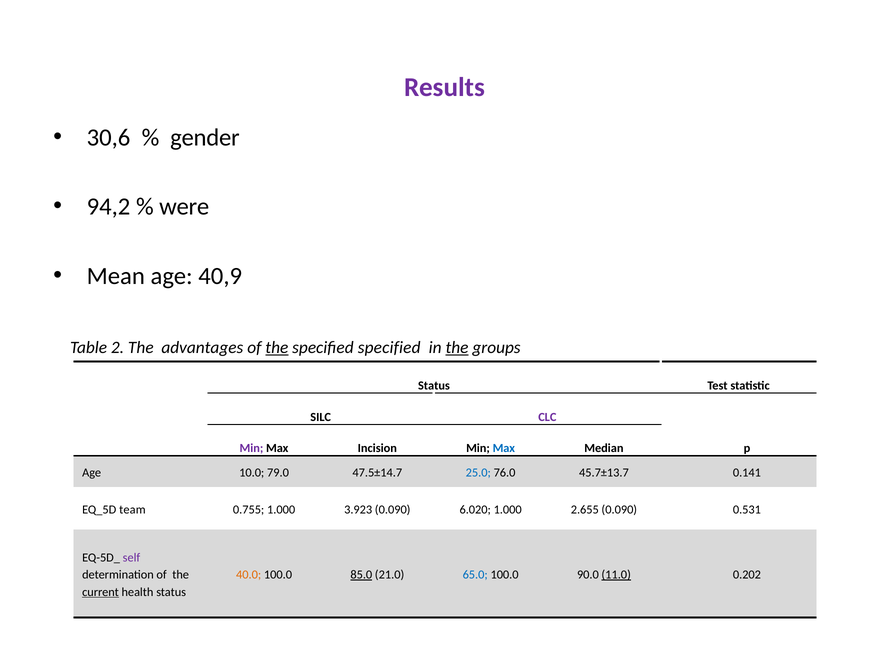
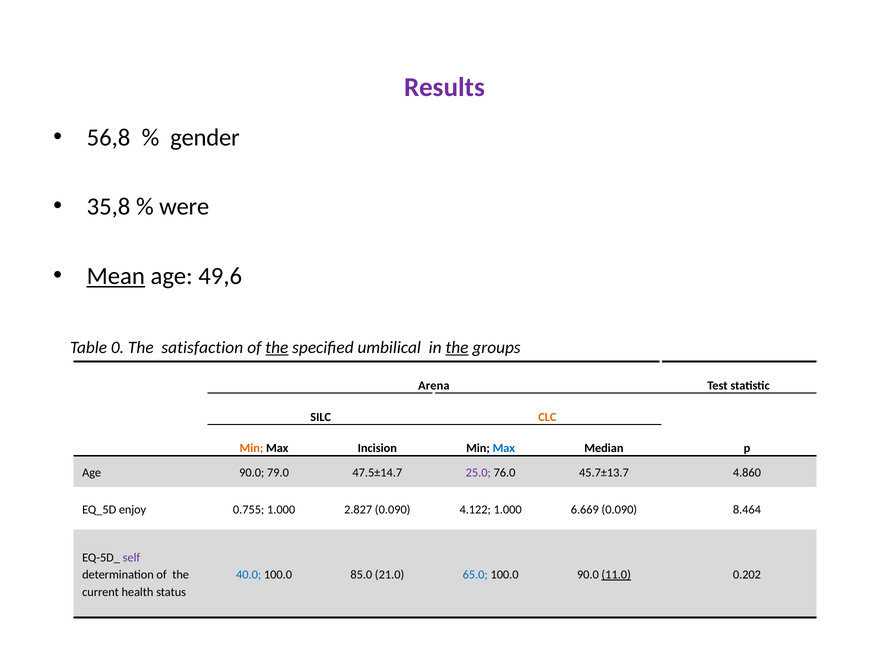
30,6: 30,6 -> 56,8 (109, 137)
94,2: 94,2 -> 35,8 (109, 207)
Mean underline: none -> present (116, 276)
40,9: 40,9 -> 49,6 (220, 276)
2: 2 -> 0 (117, 348)
advantages: advantages -> satisfaction (202, 348)
specified specified: specified -> umbilical (389, 348)
Status: Status -> Arena (434, 385)
CLC colour: purple -> orange (547, 417)
Min colour: purple -> orange (251, 448)
Age 10.0: 10.0 -> 90.0 (252, 472)
25.0 colour: blue -> purple (478, 472)
0.141: 0.141 -> 4.860 (747, 472)
team: team -> enjoy (133, 509)
3.923: 3.923 -> 2.827 (358, 509)
6.020: 6.020 -> 4.122 (475, 509)
2.655: 2.655 -> 6.669 (585, 509)
0.531: 0.531 -> 8.464 (747, 509)
40.0 colour: orange -> blue (249, 575)
85.0 underline: present -> none (361, 575)
current underline: present -> none (101, 592)
